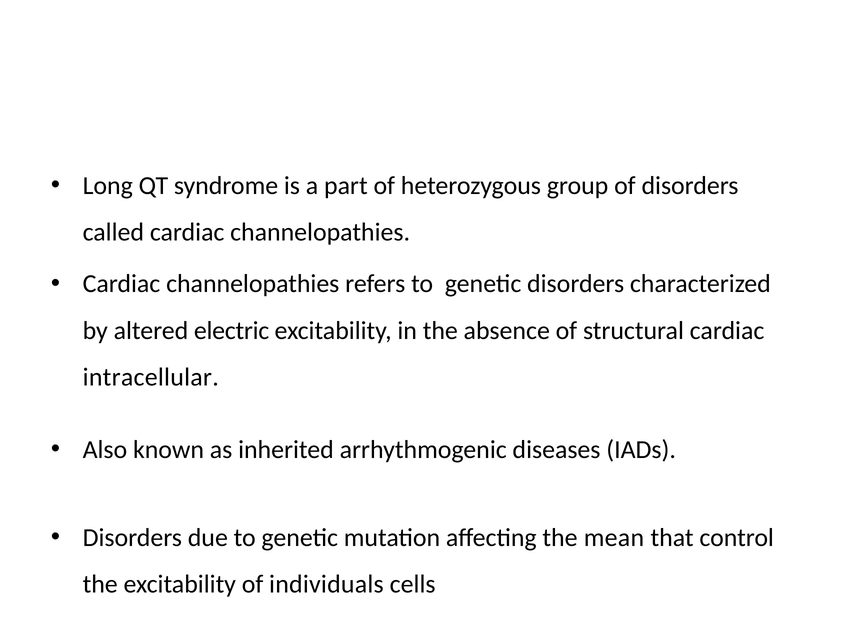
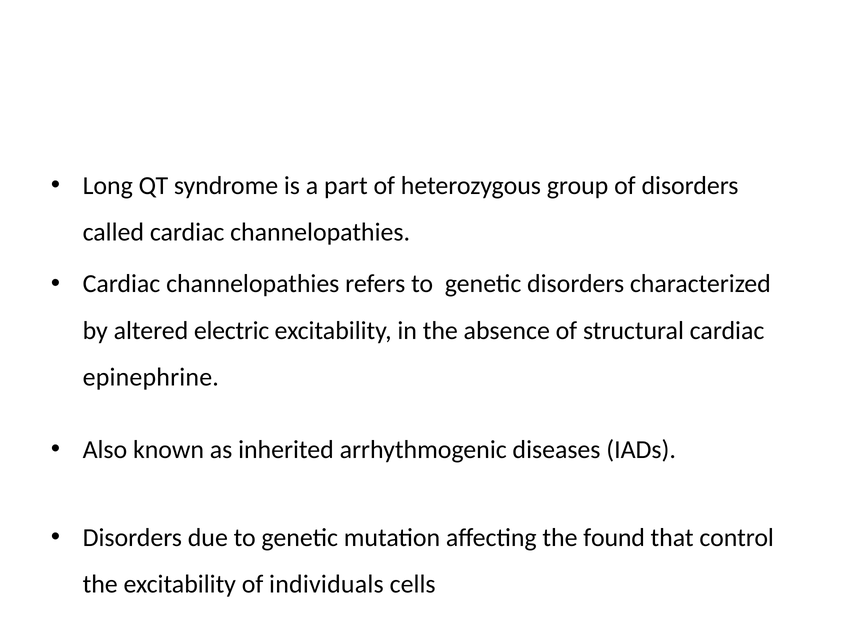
intracellular: intracellular -> epinephrine (151, 377)
mean: mean -> found (614, 538)
